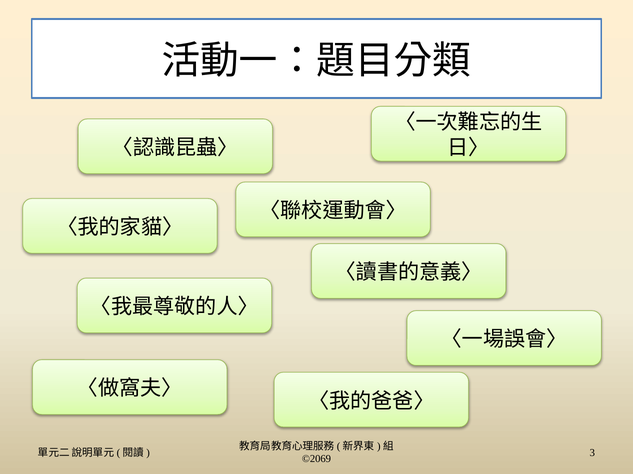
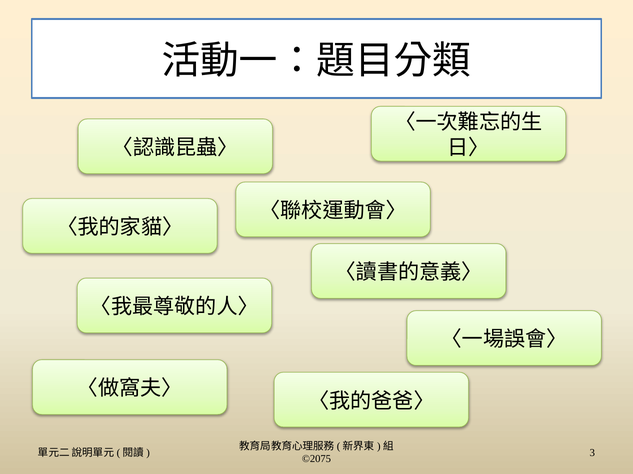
©2069: ©2069 -> ©2075 (316, 460)
